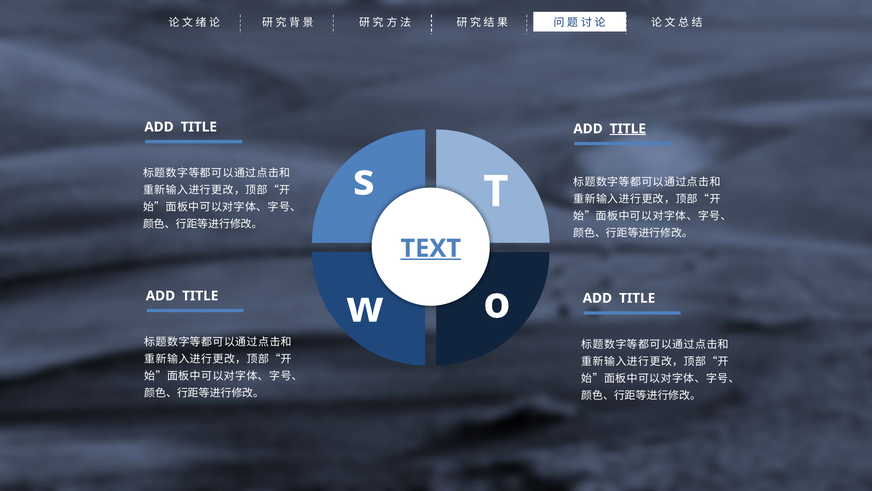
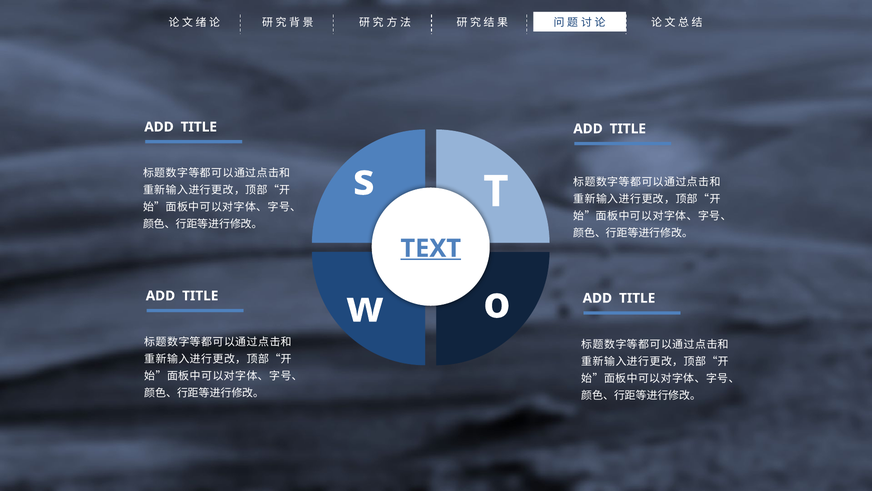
TITLE underline: present -> none (628, 129)
